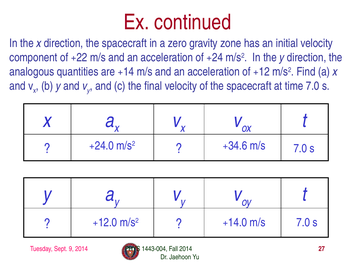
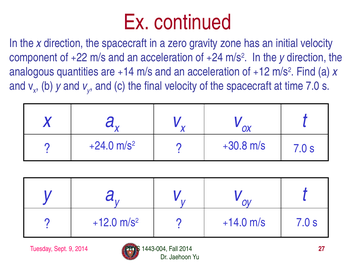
+34.6: +34.6 -> +30.8 (235, 146)
